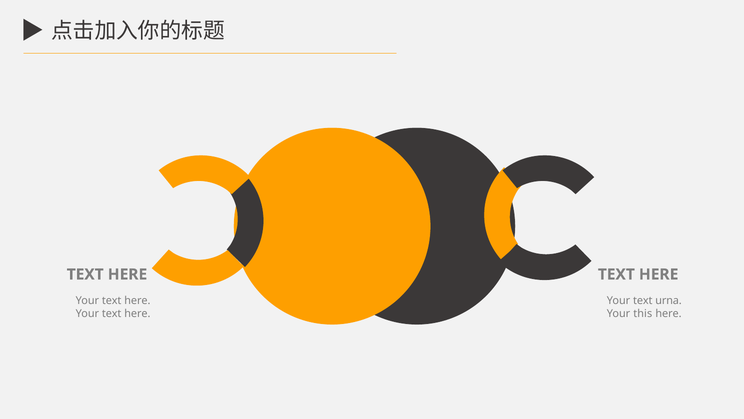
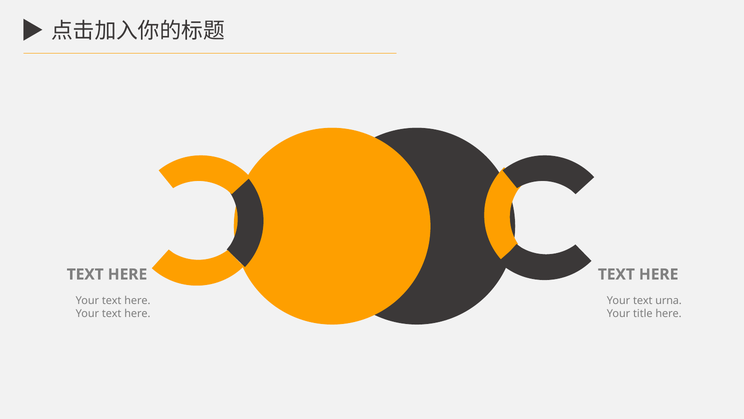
this: this -> title (643, 313)
